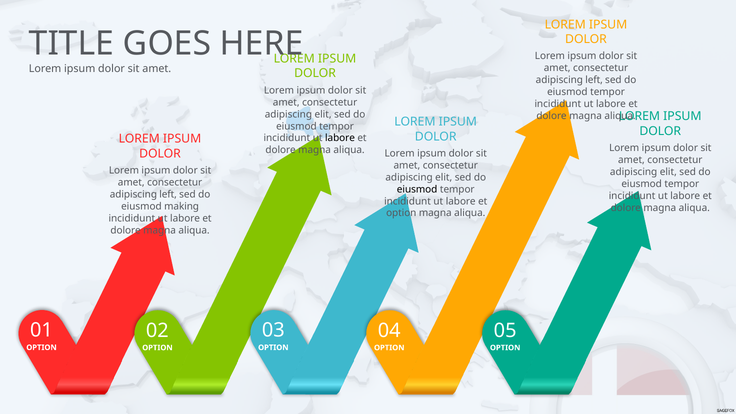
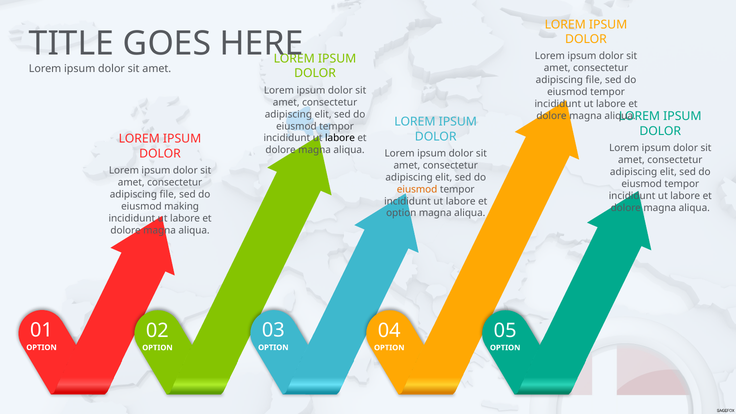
left: left -> file (594, 80)
eiusmod colour: black -> orange (417, 189)
left: left -> file (168, 194)
